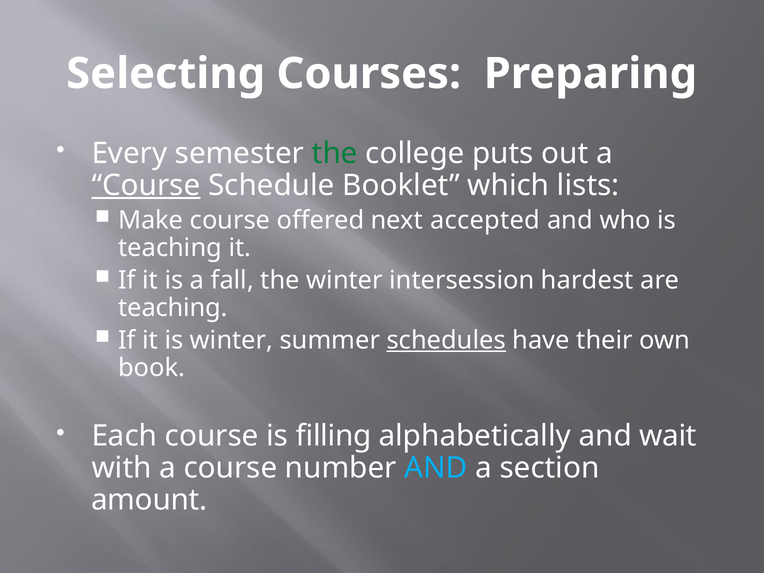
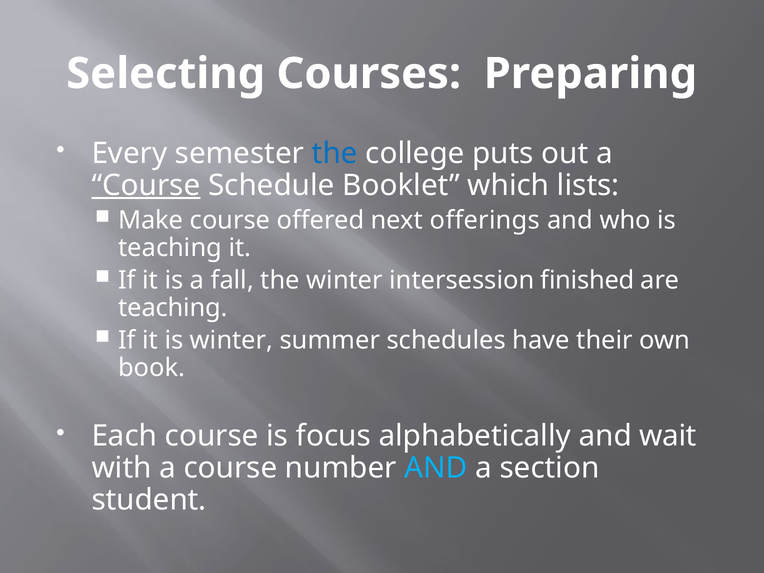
the colour: green -> blue (335, 153)
accepted: accepted -> offerings (485, 220)
hardest: hardest -> finished (587, 280)
schedules underline: present -> none (446, 340)
filling: filling -> focus (333, 436)
amount: amount -> student (149, 500)
